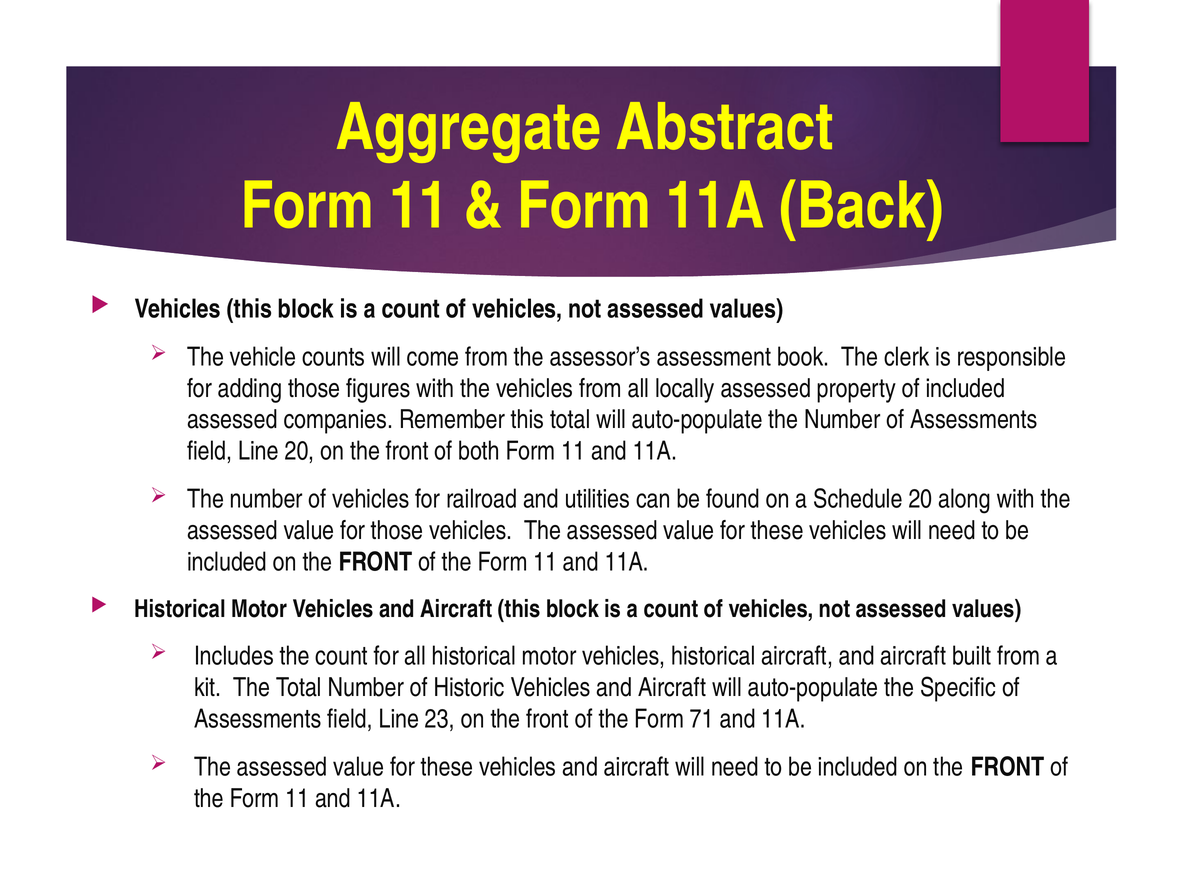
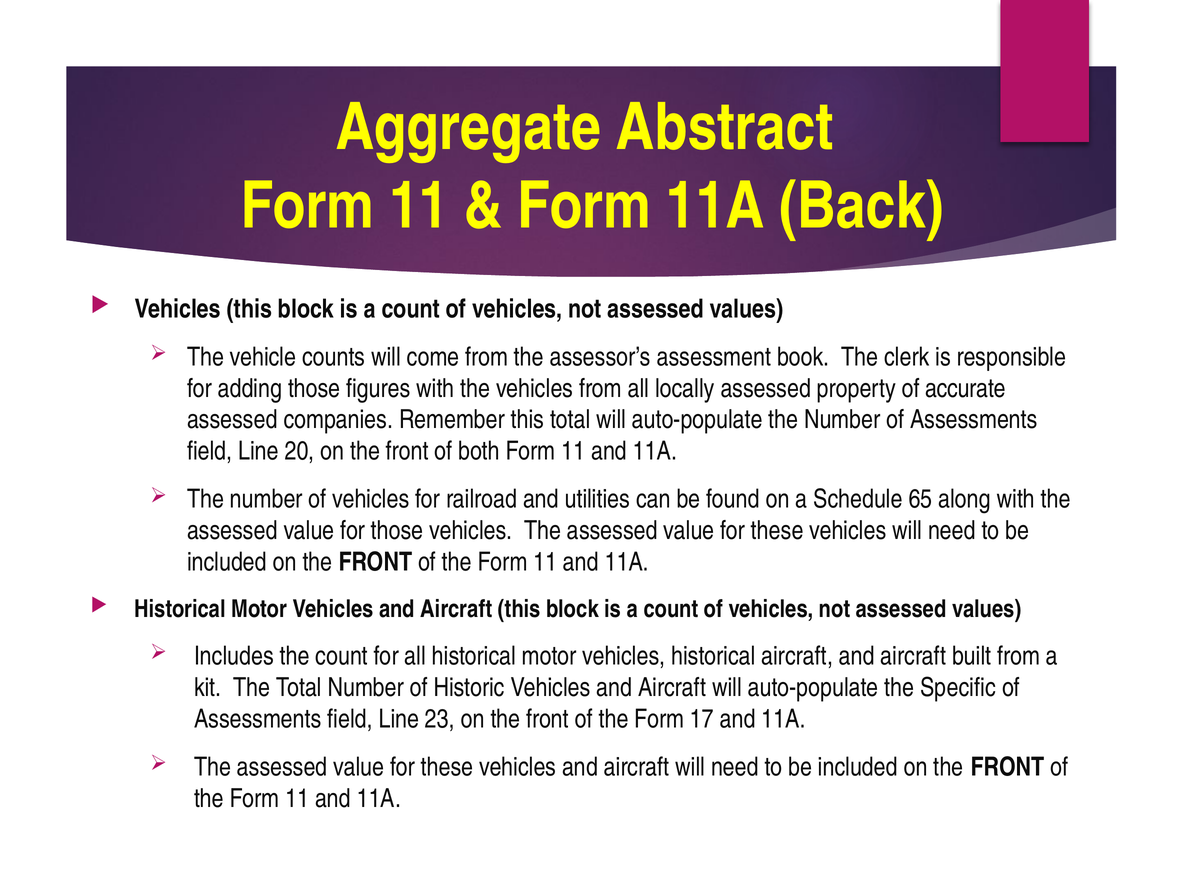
of included: included -> accurate (965, 388)
Schedule 20: 20 -> 65 (921, 499)
71: 71 -> 17 (702, 719)
